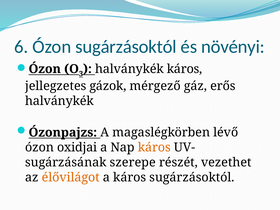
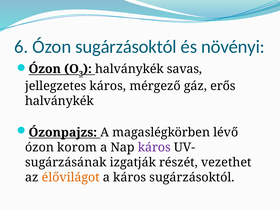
halványkék káros: káros -> savas (185, 69)
jellegzetes gázok: gázok -> káros (108, 86)
oxidjai: oxidjai -> korom (77, 147)
káros colour: orange -> purple (154, 147)
szerepe: szerepe -> izgatják (133, 162)
